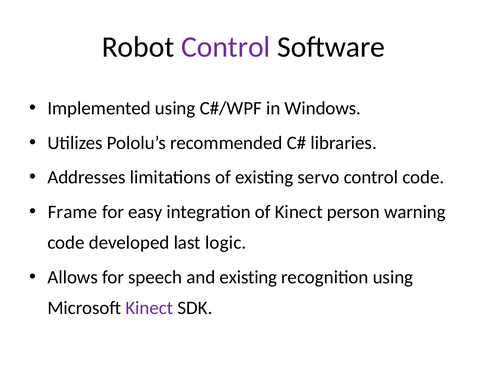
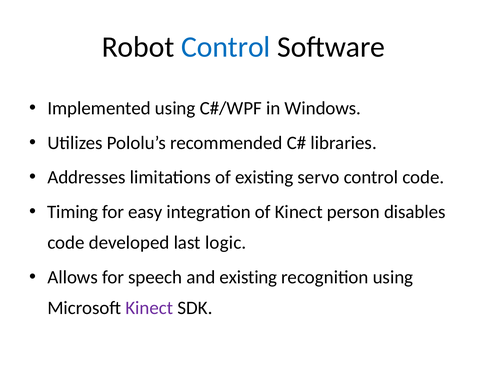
Control colour: purple -> blue (226, 47)
Frame: Frame -> Timing (73, 212)
warning: warning -> disables (415, 212)
